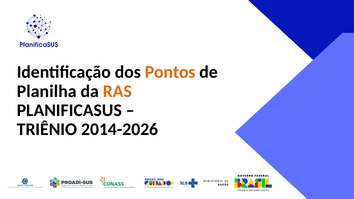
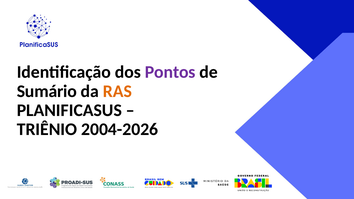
Pontos colour: orange -> purple (170, 72)
Planilha: Planilha -> Sumário (47, 91)
2014-2026: 2014-2026 -> 2004-2026 (120, 129)
